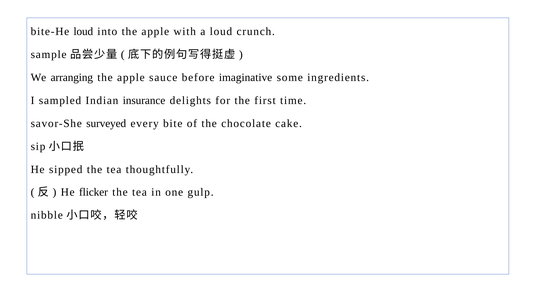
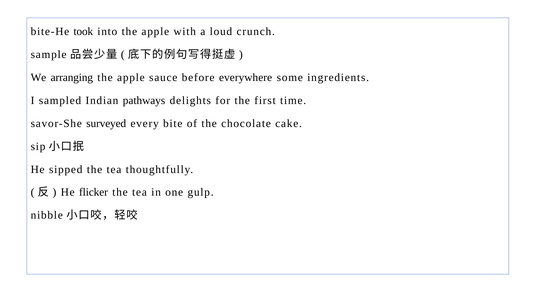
bite-He loud: loud -> took (83, 32)
imaginative: imaginative -> everywhere (246, 78)
insurance: insurance -> pathways (144, 101)
